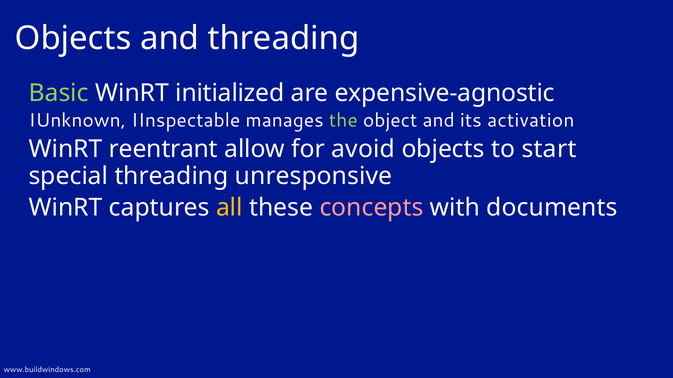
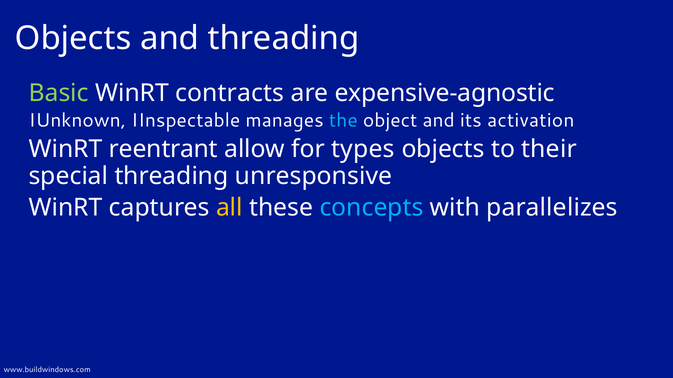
initialized: initialized -> contracts (230, 93)
the colour: light green -> light blue (343, 121)
avoid: avoid -> types (363, 149)
start: start -> their (549, 149)
concepts colour: pink -> light blue (371, 208)
documents: documents -> parallelizes (552, 208)
